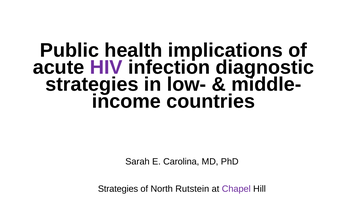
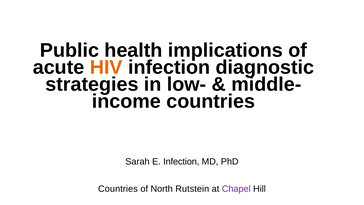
HIV colour: purple -> orange (106, 67)
E Carolina: Carolina -> Infection (181, 161)
Strategies: Strategies -> Countries (118, 189)
